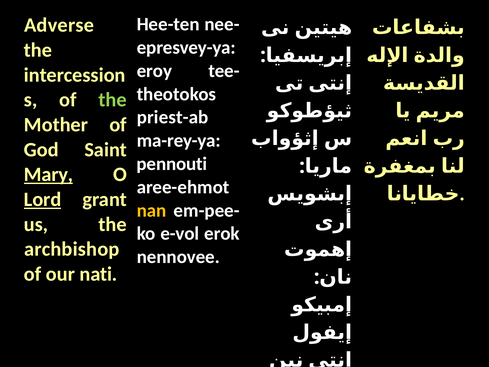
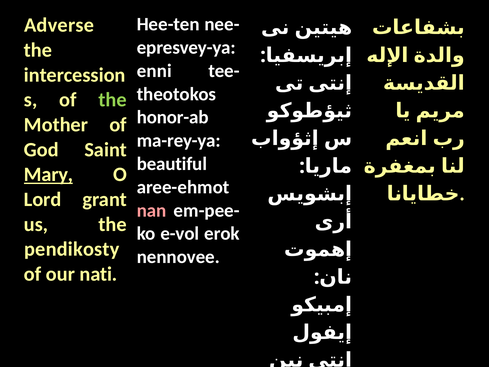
eroy: eroy -> enni (154, 71)
priest-ab: priest-ab -> honor-ab (173, 117)
pennouti: pennouti -> beautiful (172, 164)
Lord underline: present -> none (43, 199)
nan colour: yellow -> pink (152, 210)
archbishop: archbishop -> pendikosty (72, 249)
